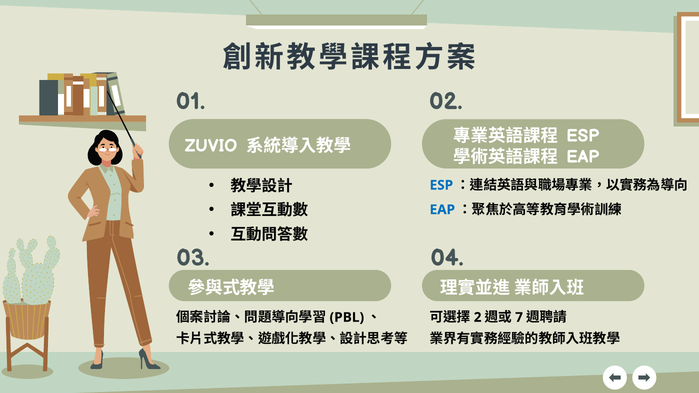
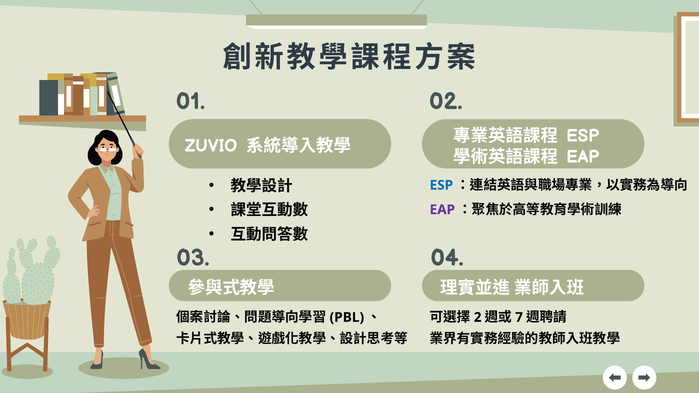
EAP colour: blue -> purple (442, 210)
